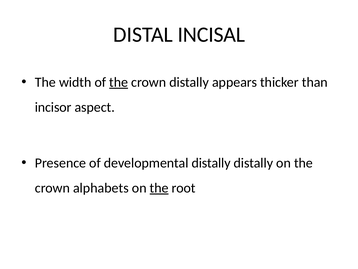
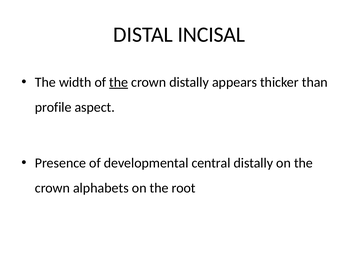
incisor: incisor -> profile (53, 107)
developmental distally: distally -> central (211, 163)
the underline: present -> none (159, 188)
